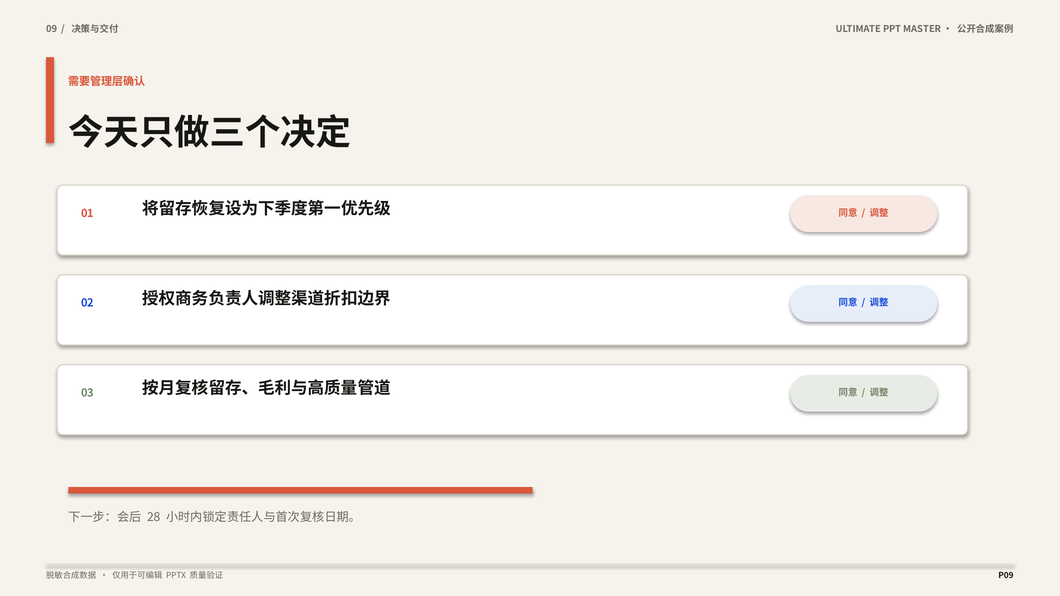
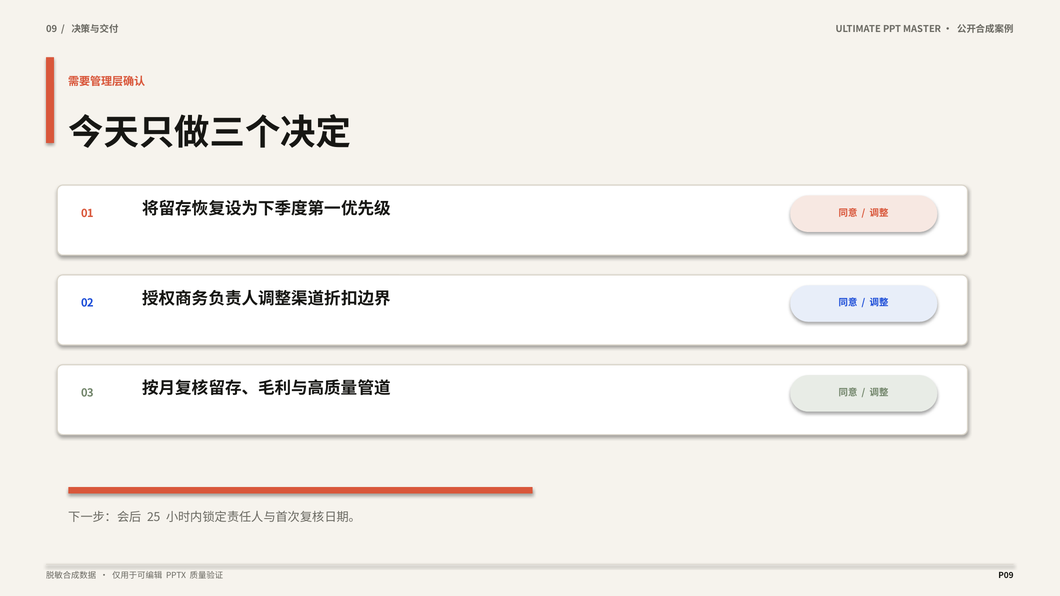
28: 28 -> 25 (154, 517)
